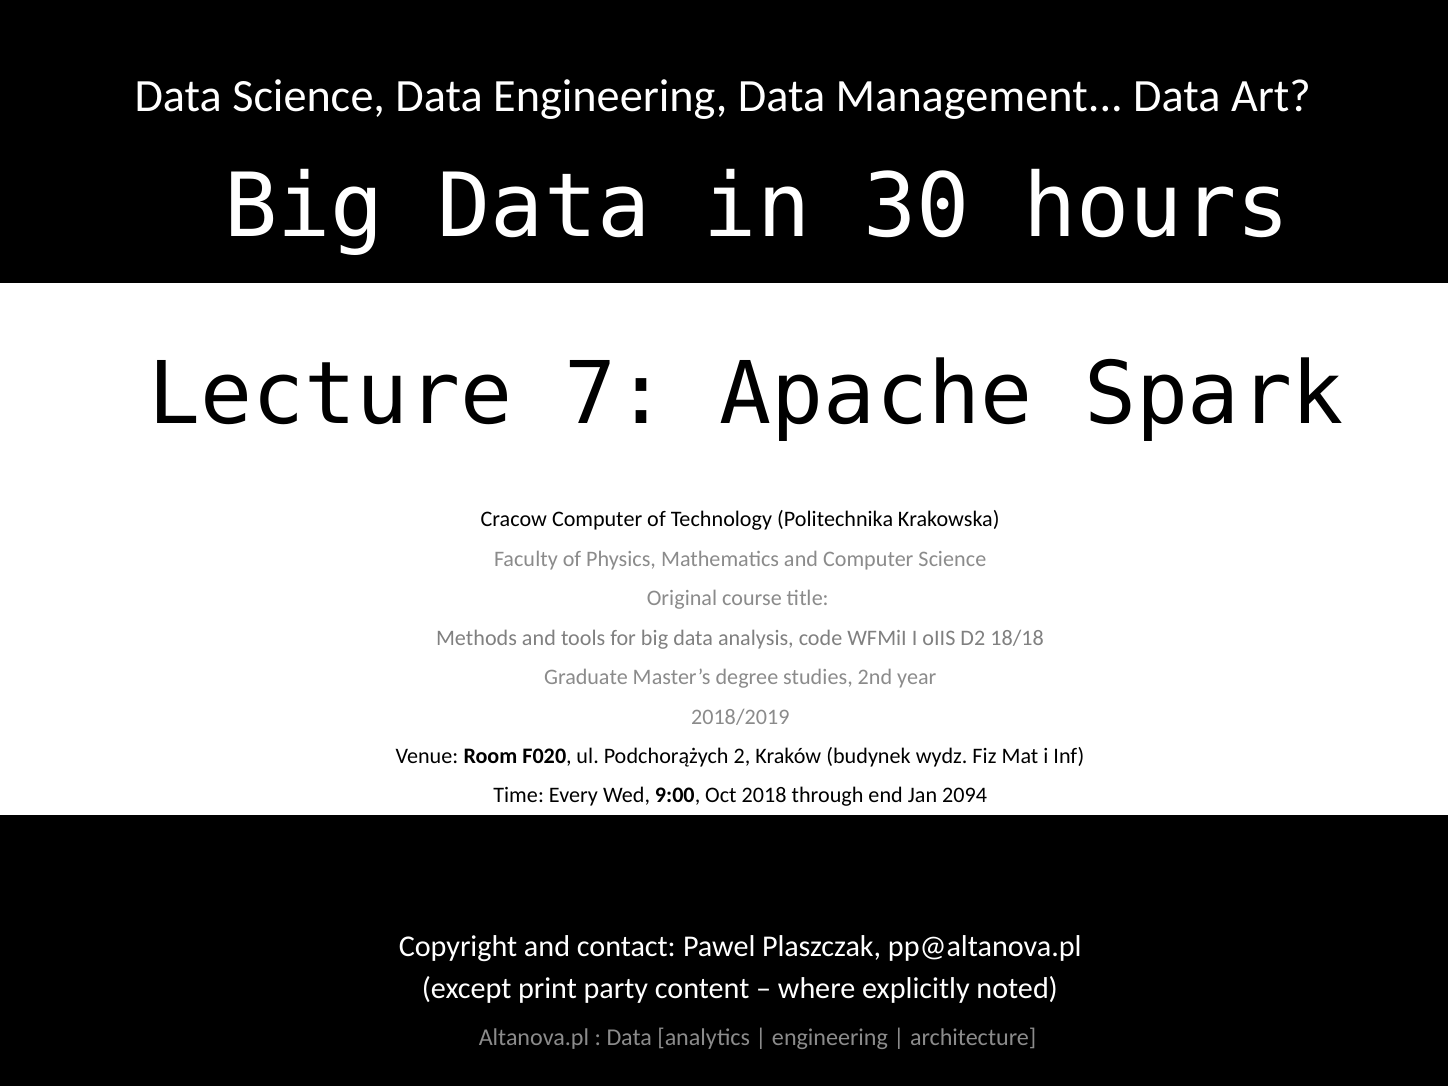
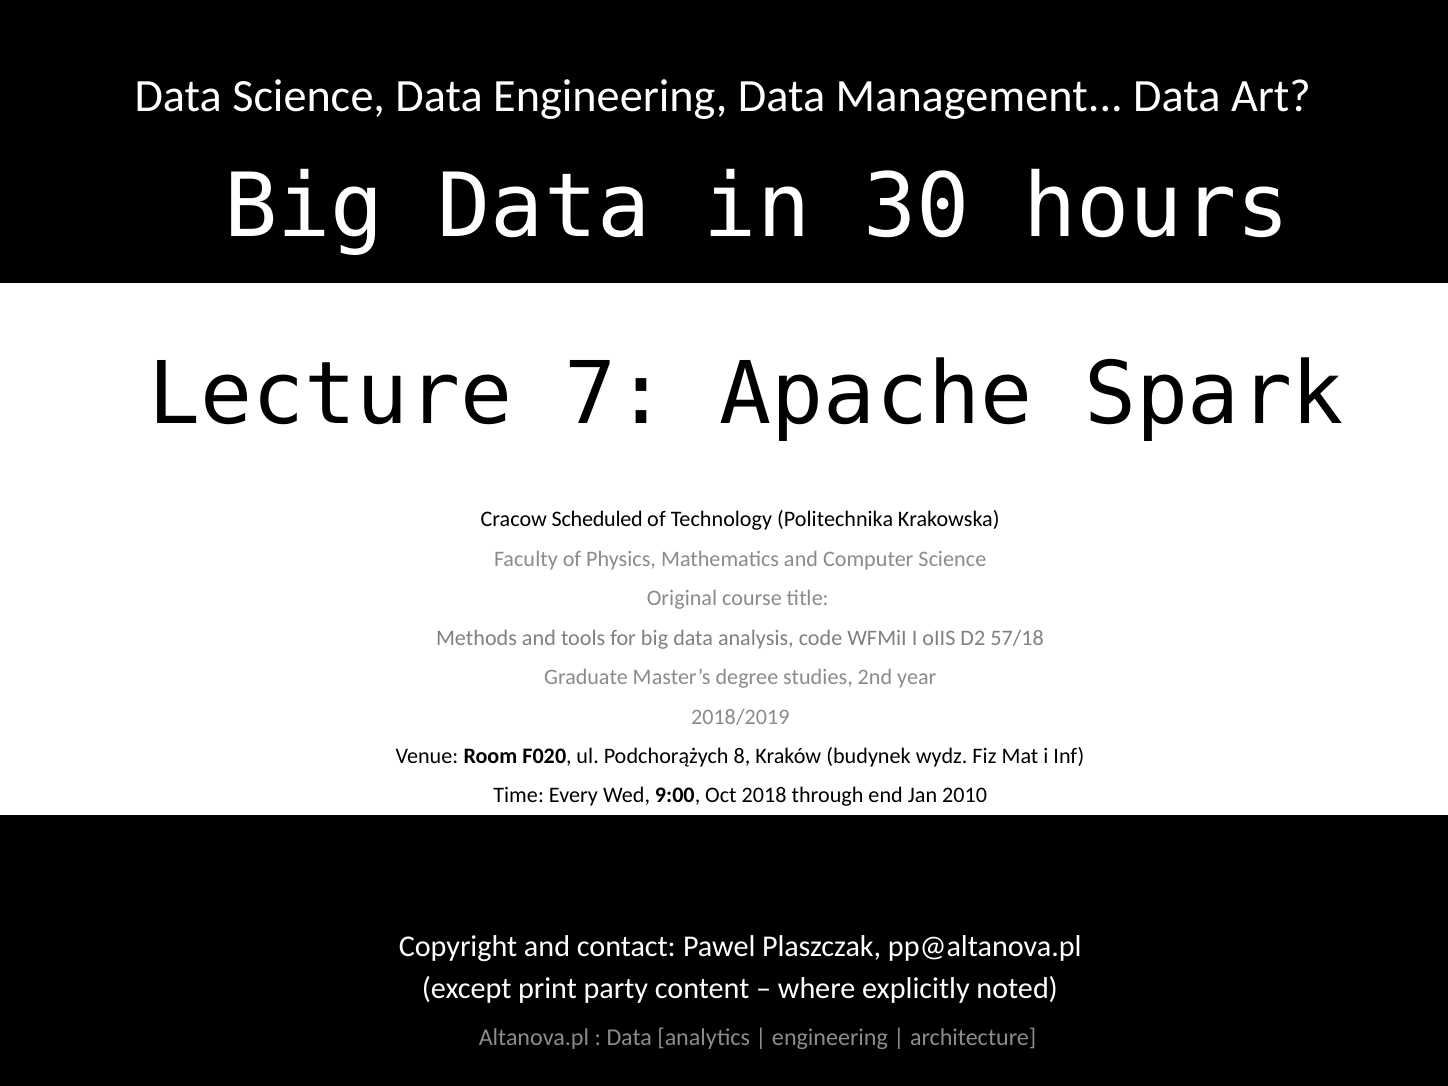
Cracow Computer: Computer -> Scheduled (597, 519)
18/18: 18/18 -> 57/18 (1017, 638)
2: 2 -> 8 (742, 756)
2094: 2094 -> 2010 (965, 796)
